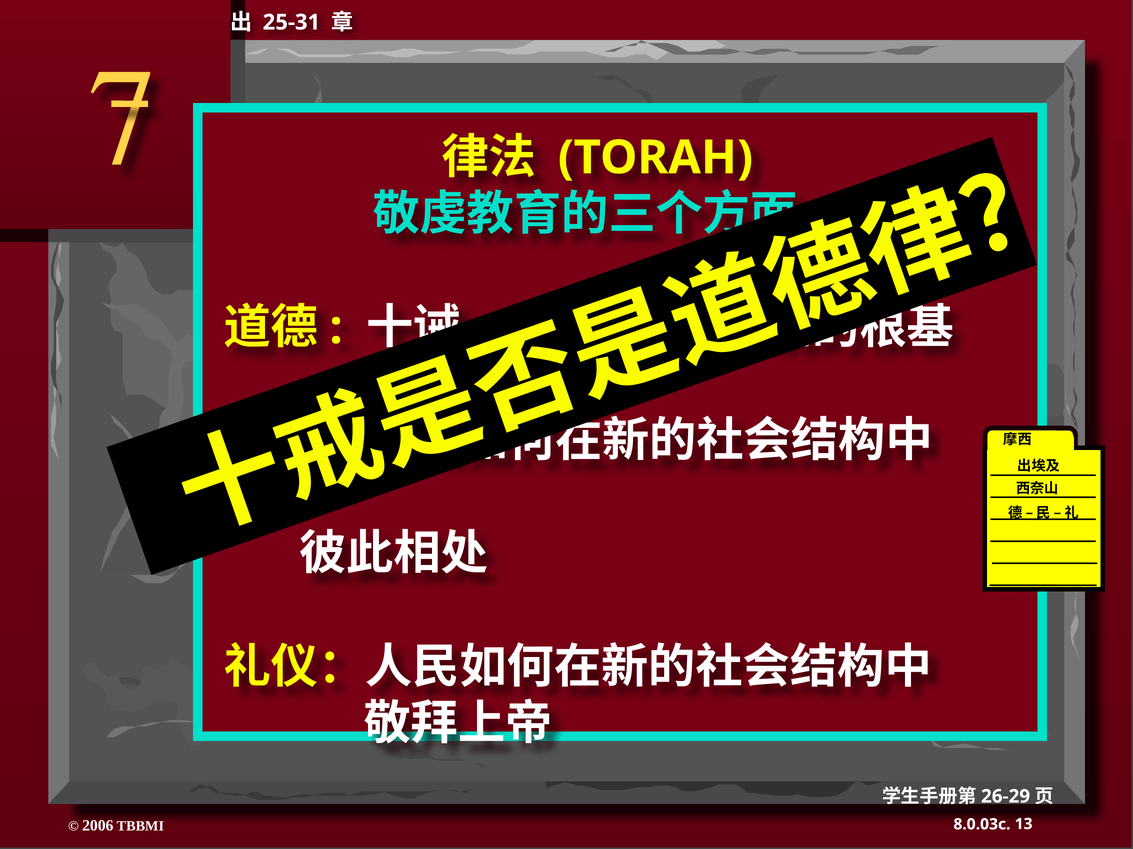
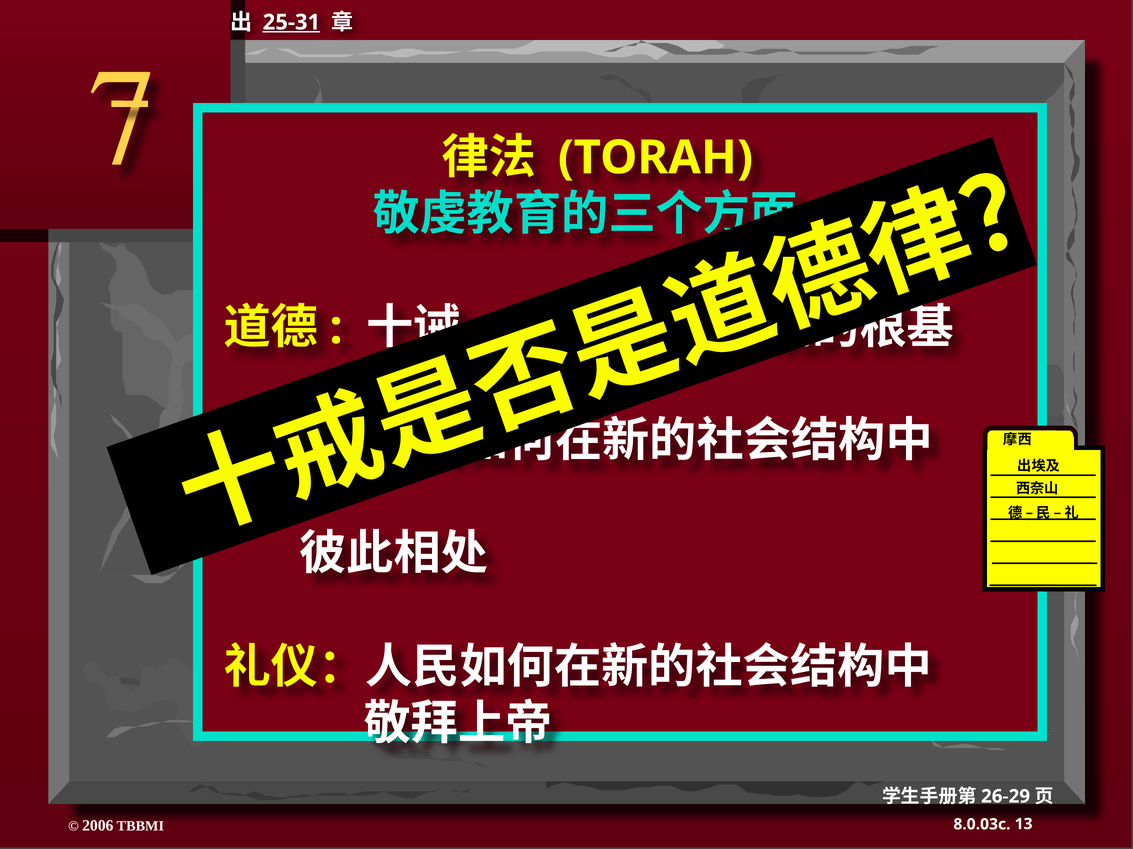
25-31 underline: none -> present (291, 22)
